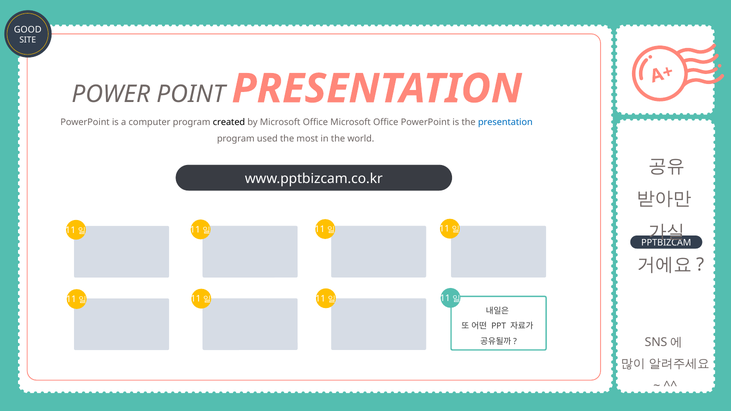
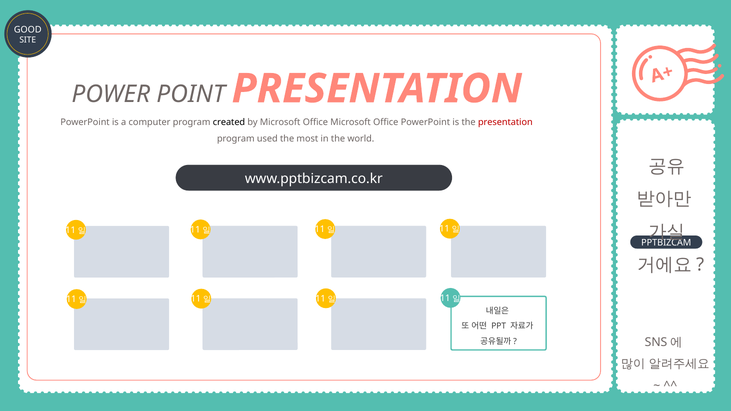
presentation colour: blue -> red (505, 122)
